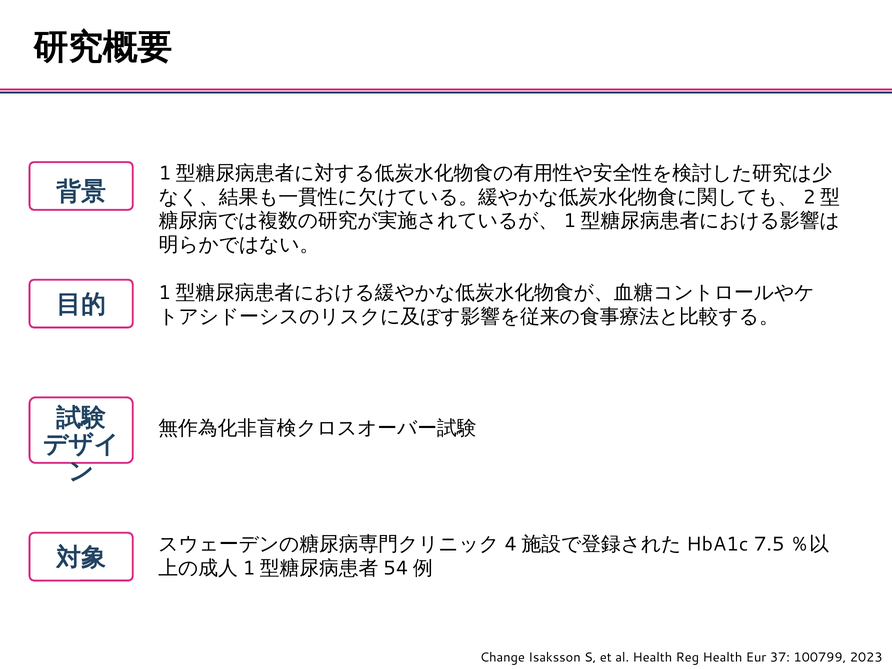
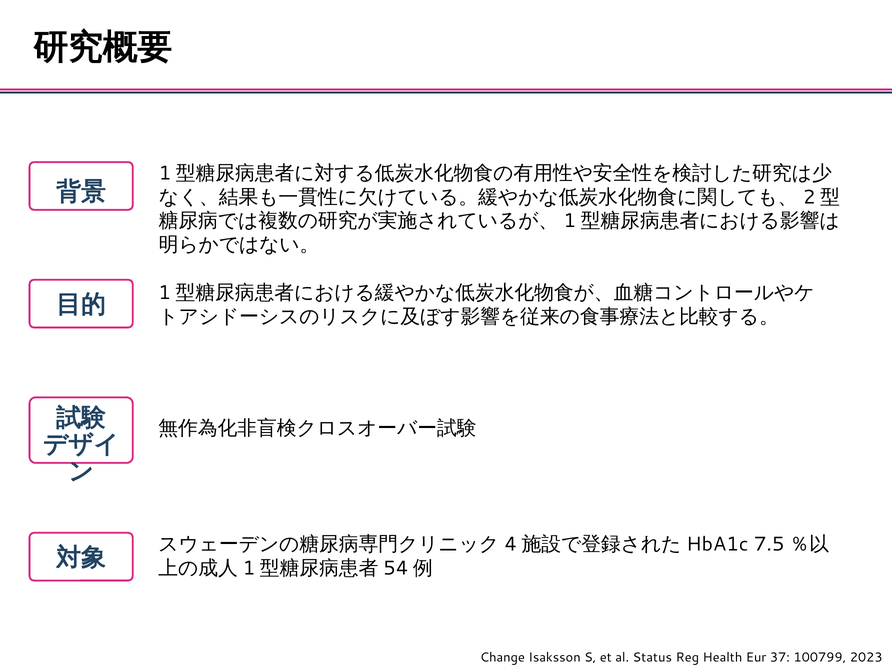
al Health: Health -> Status (652, 658)
